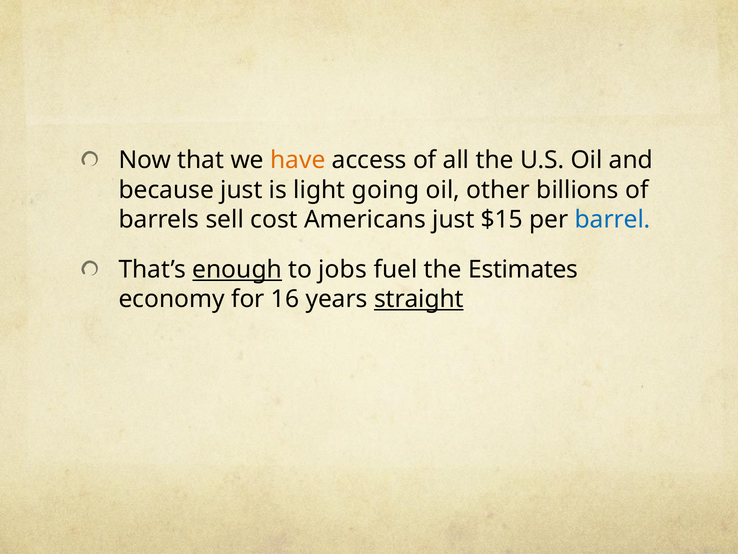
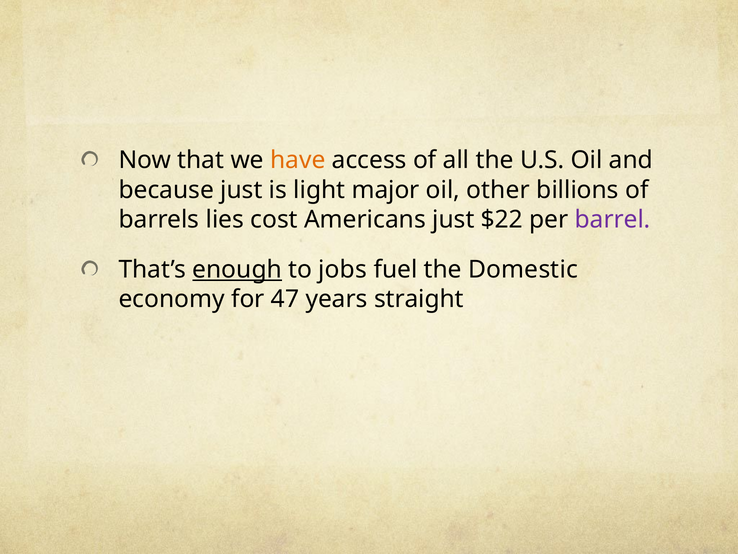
going: going -> major (386, 190)
sell: sell -> lies (225, 219)
$15: $15 -> $22 (502, 219)
barrel colour: blue -> purple (613, 219)
Estimates: Estimates -> Domestic (523, 269)
16: 16 -> 47 (285, 299)
straight underline: present -> none (419, 299)
